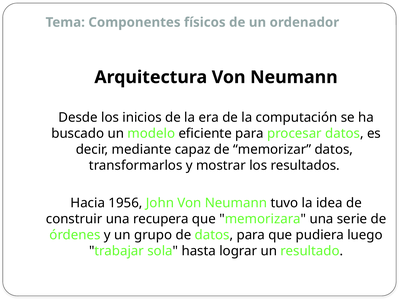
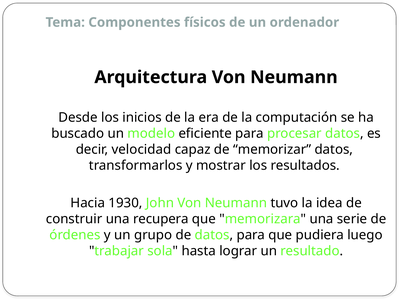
mediante: mediante -> velocidad (141, 149)
1956: 1956 -> 1930 (125, 202)
